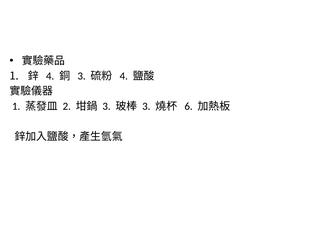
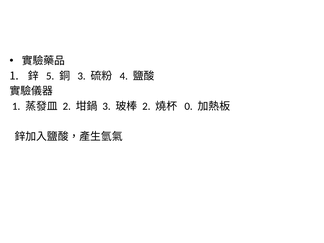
4: 4 -> 5 (50, 76)
3: 3 -> 2 (146, 106)
6: 6 -> 0 (189, 106)
